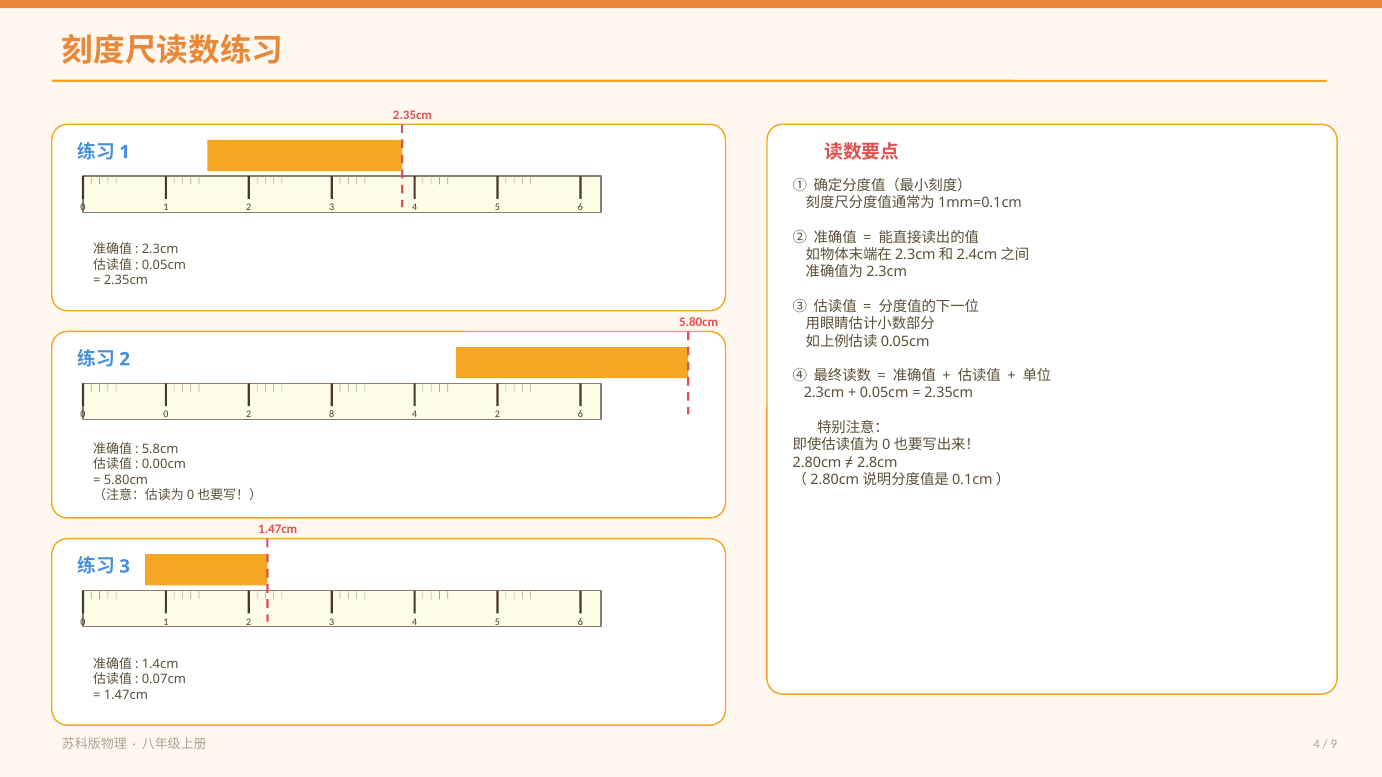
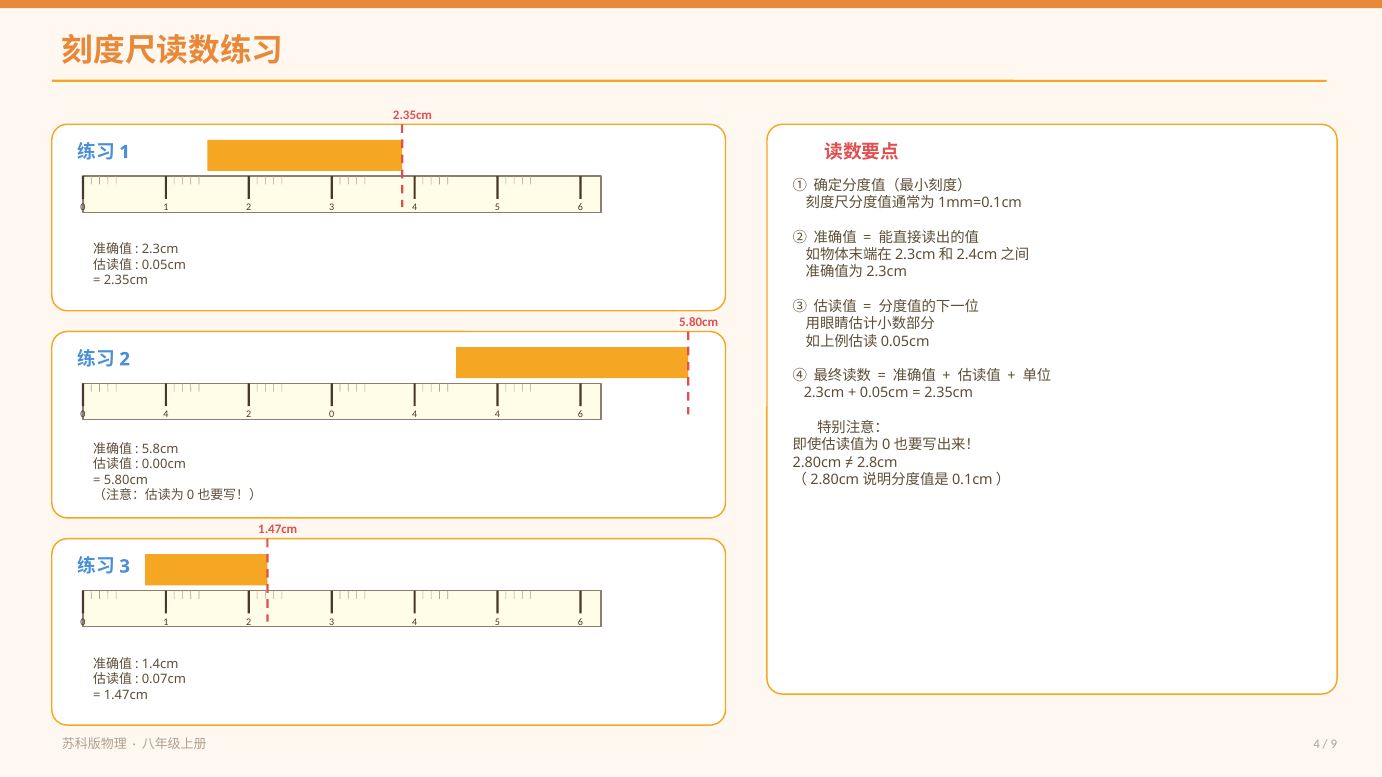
0: 0 -> 4 (166, 415)
8: 8 -> 0 (332, 415)
4 2: 2 -> 4 (498, 415)
